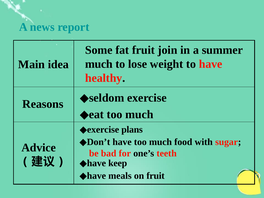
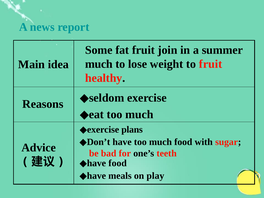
to have: have -> fruit (211, 64)
◆have keep: keep -> food (118, 163)
on fruit: fruit -> play (155, 176)
